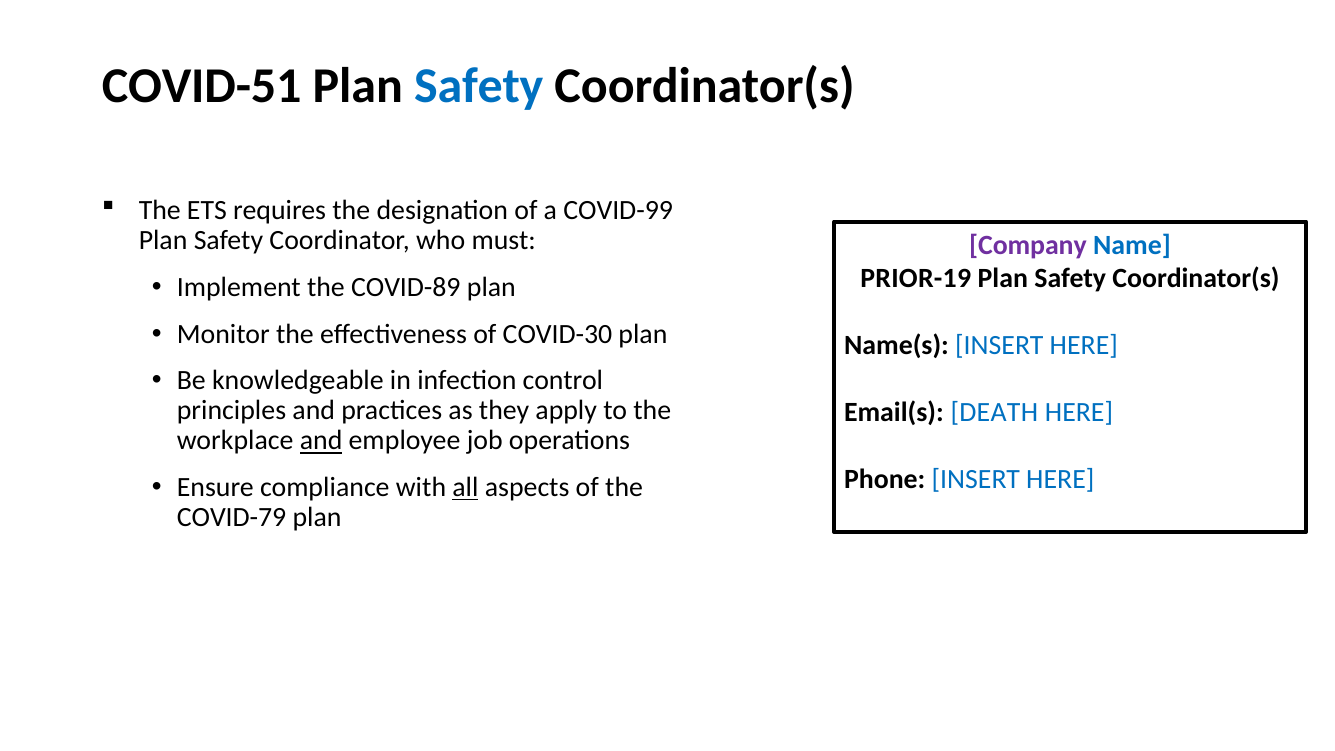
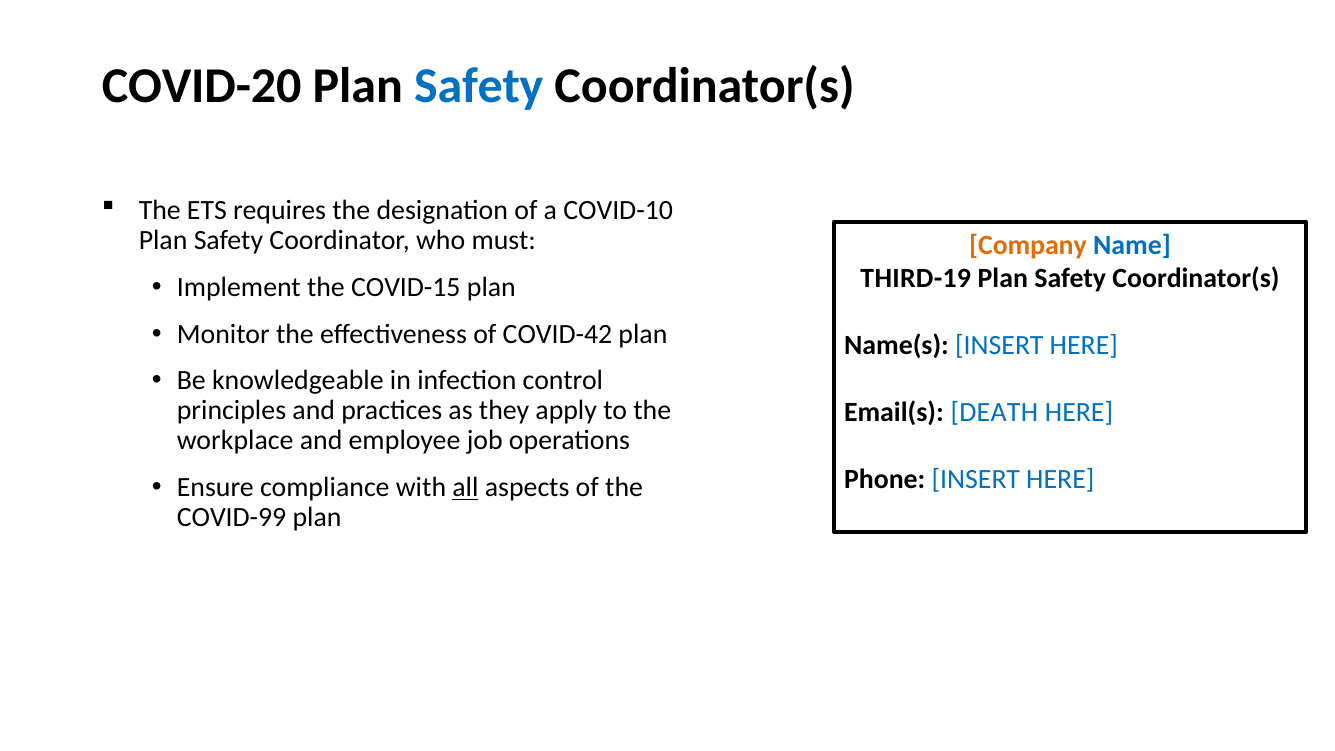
COVID-51: COVID-51 -> COVID-20 (202, 86)
COVID-99: COVID-99 -> COVID-10 (618, 210)
Company colour: purple -> orange (1028, 245)
PRIOR-19: PRIOR-19 -> THIRD-19 (916, 279)
COVID-89: COVID-89 -> COVID-15 (406, 287)
COVID-30: COVID-30 -> COVID-42 (557, 334)
and underline: present -> none (321, 441)
COVID-79: COVID-79 -> COVID-99 (232, 517)
